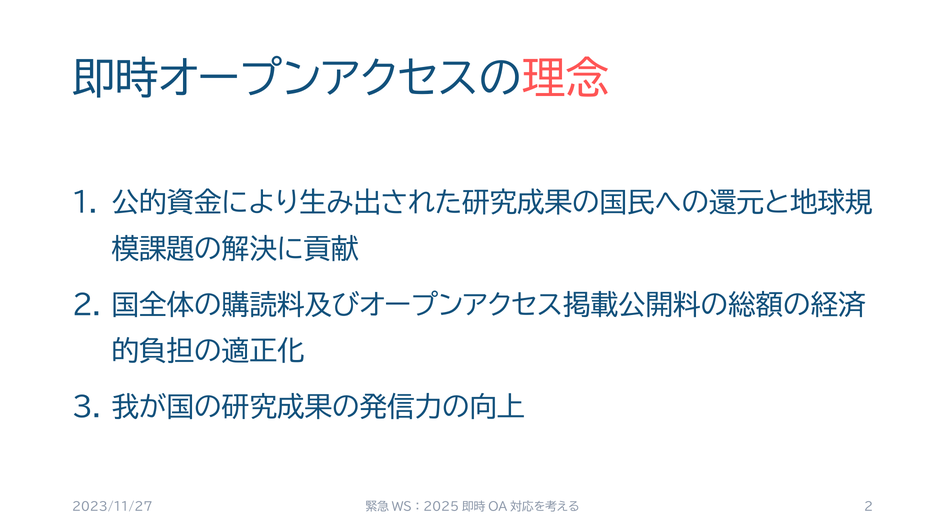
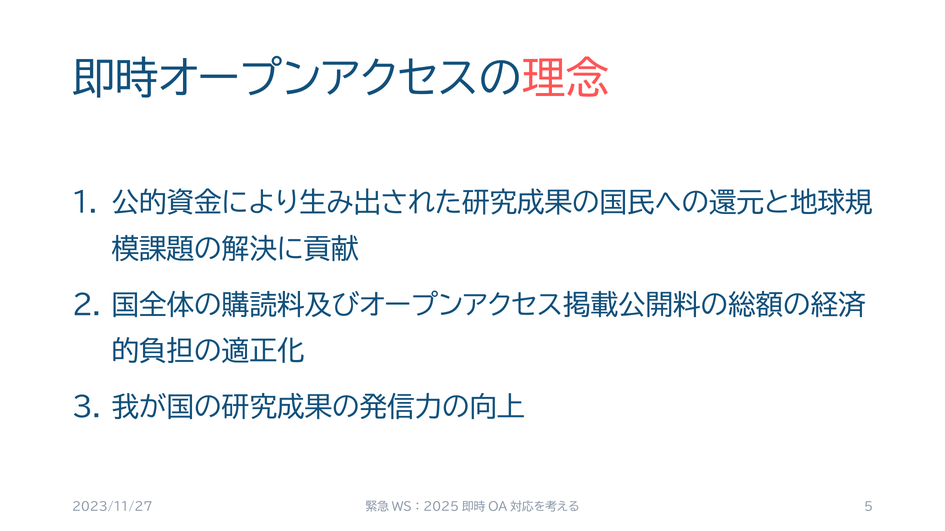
2: 2 -> 5 (869, 508)
